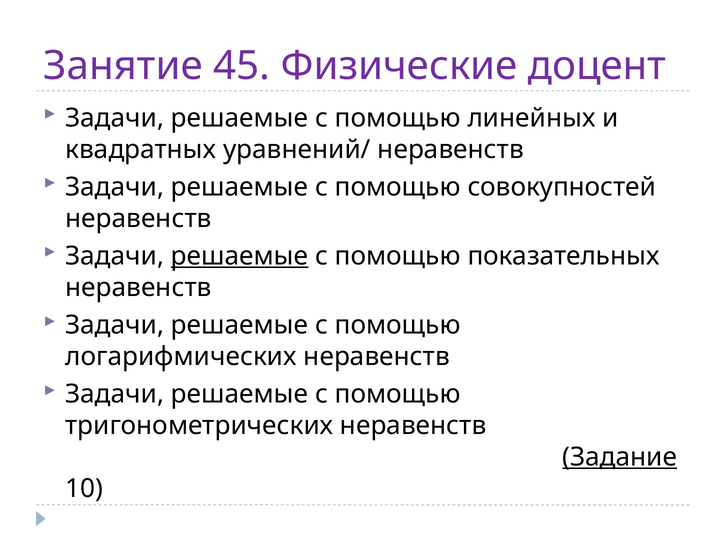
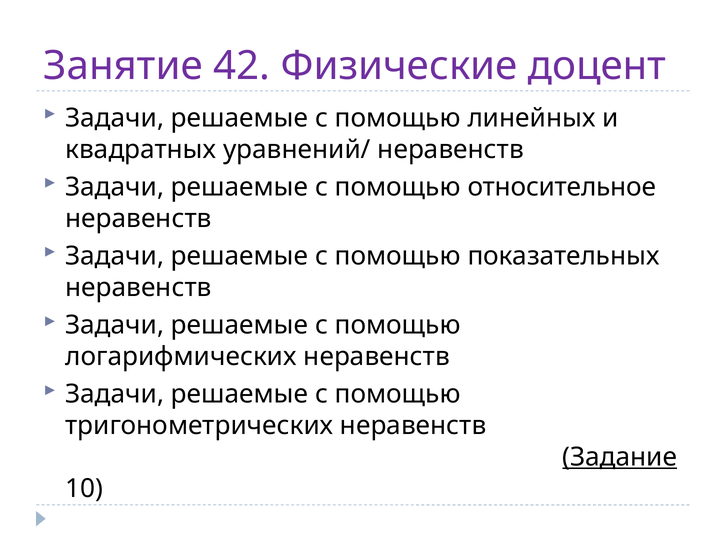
45: 45 -> 42 (242, 66)
совокупностей: совокупностей -> относительное (562, 187)
решаемые underline: present -> none (240, 256)
